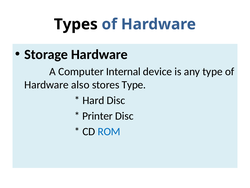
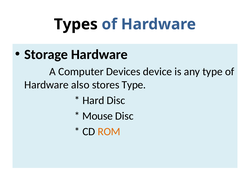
Internal: Internal -> Devices (123, 71)
Printer: Printer -> Mouse (98, 116)
ROM colour: blue -> orange (109, 131)
